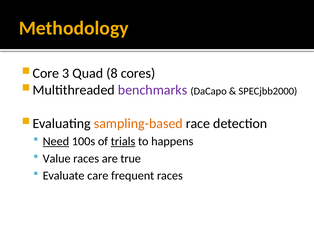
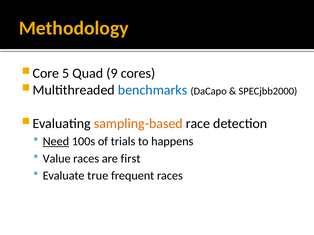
3: 3 -> 5 (66, 73)
8: 8 -> 9 (112, 73)
benchmarks colour: purple -> blue (153, 90)
trials underline: present -> none (123, 142)
true: true -> first (131, 159)
care: care -> true (98, 176)
